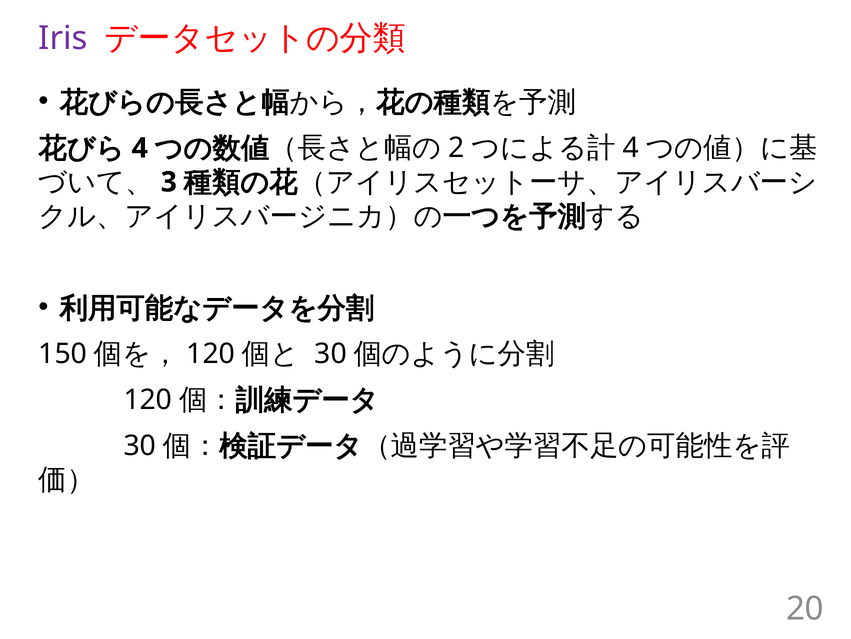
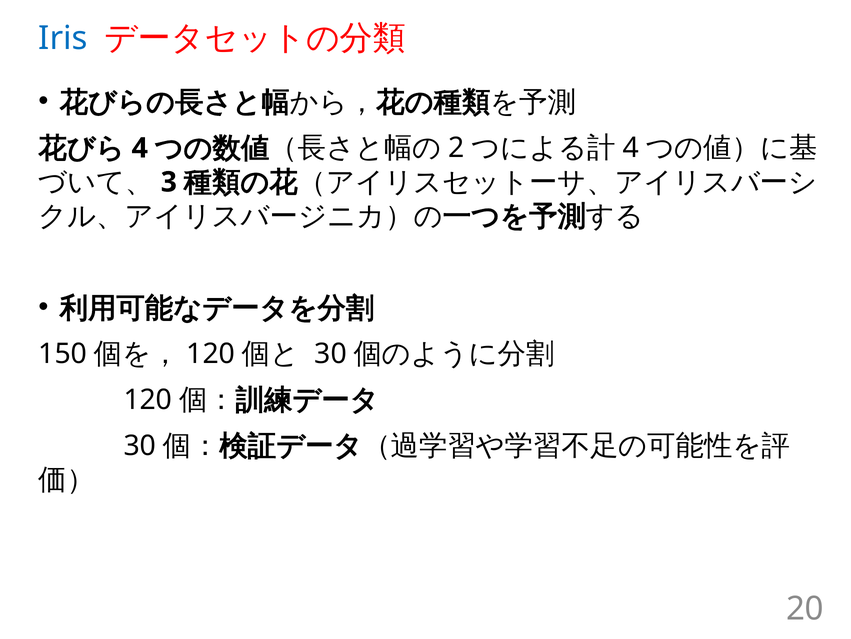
Iris colour: purple -> blue (63, 38)
